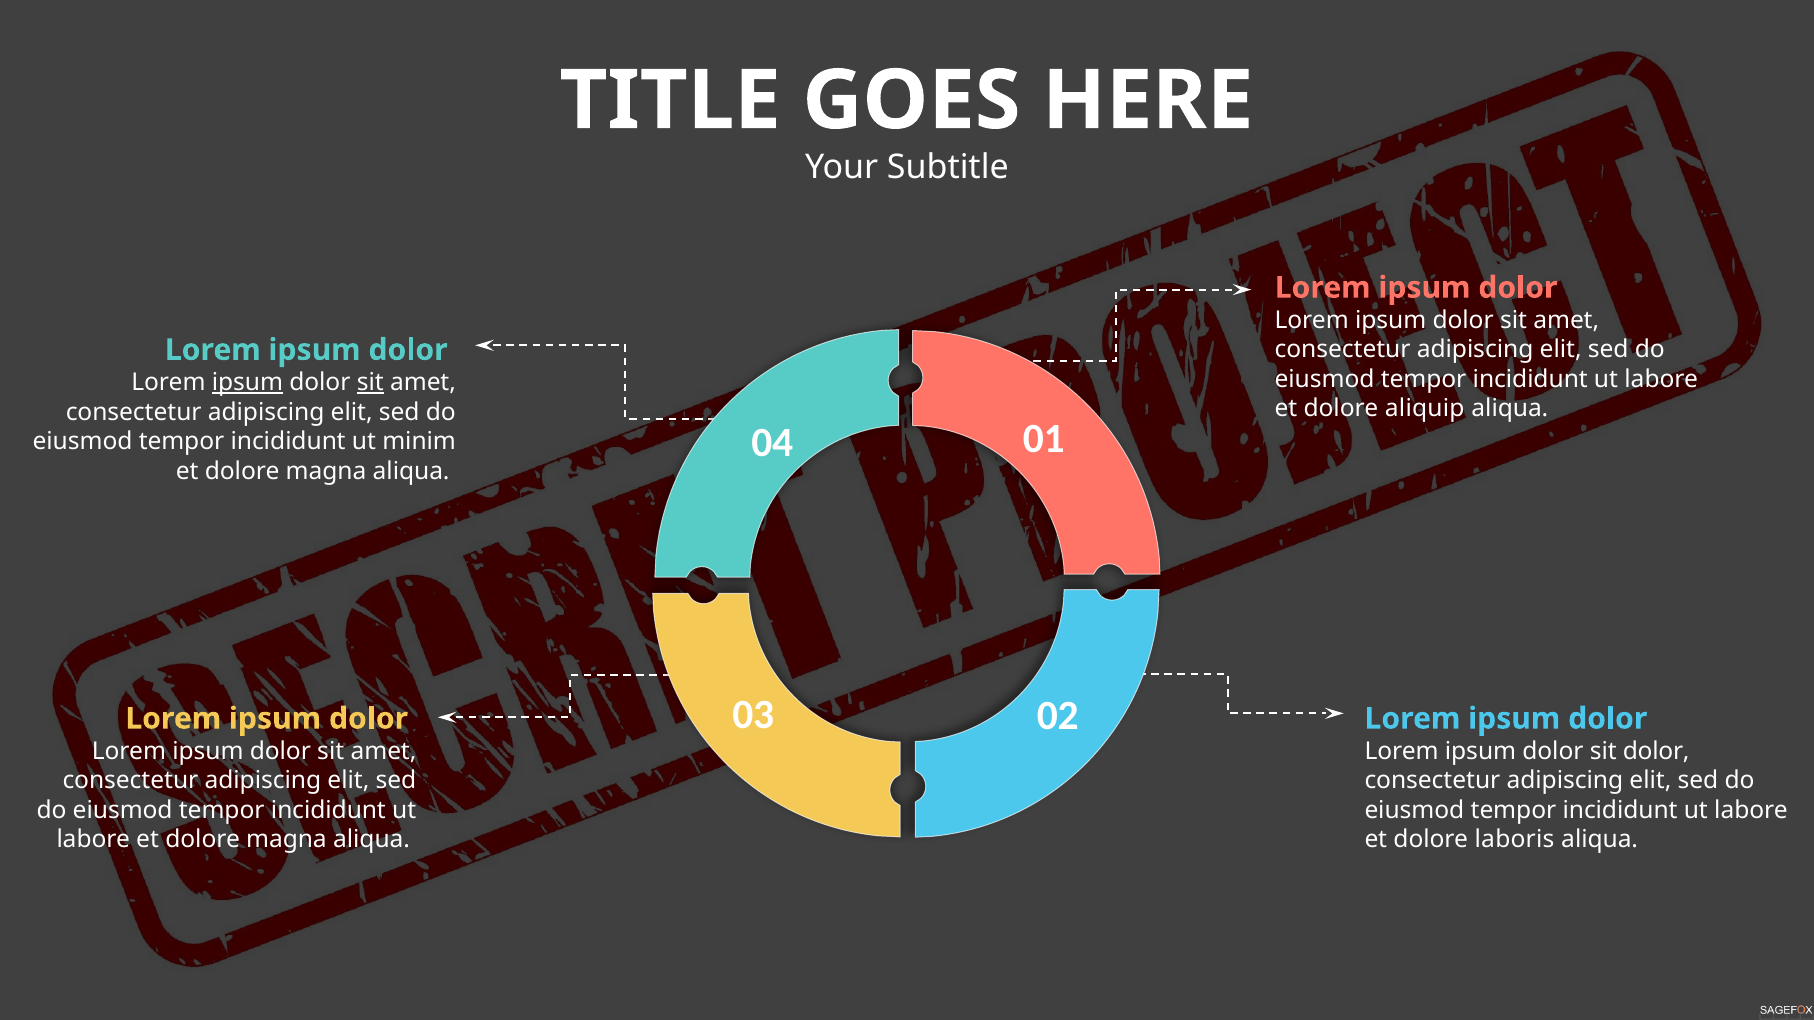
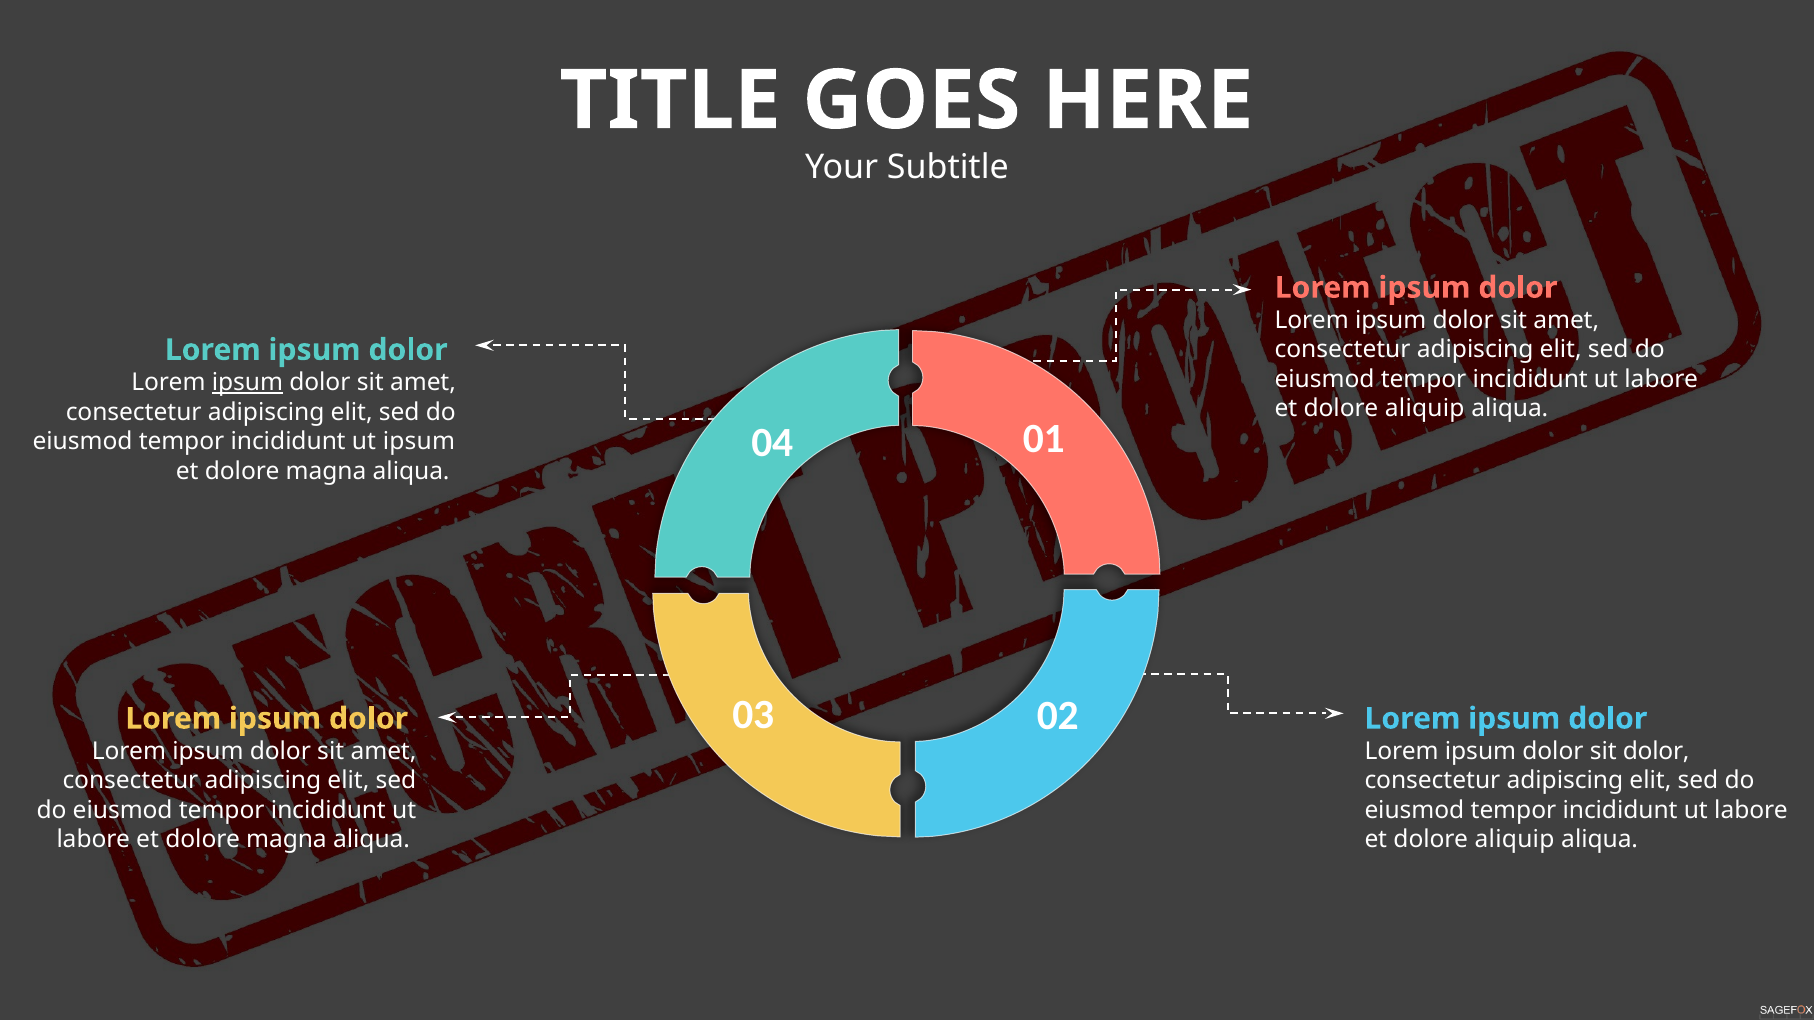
sit underline: present -> none (370, 383)
ut minim: minim -> ipsum (419, 442)
laboris: laboris -> aliquip (1515, 840)
